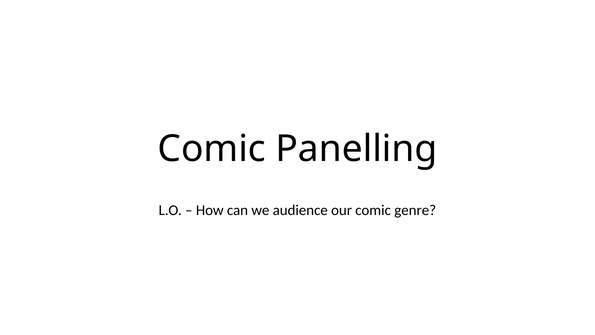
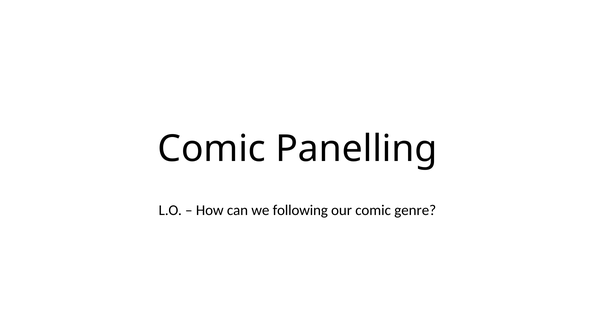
audience: audience -> following (300, 210)
